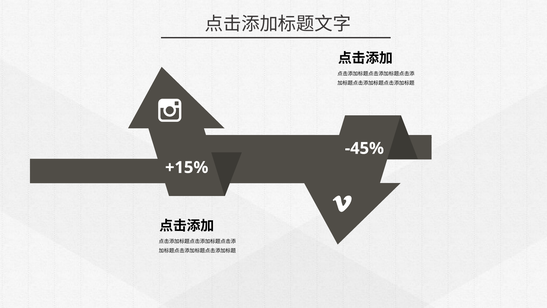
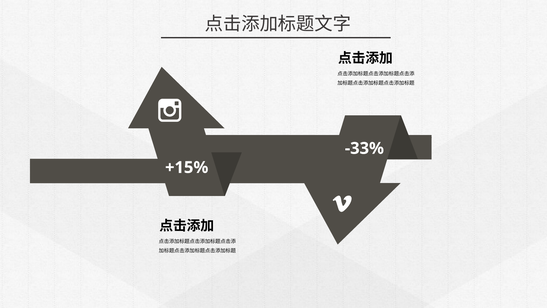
-45%: -45% -> -33% (364, 148)
